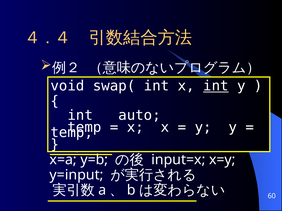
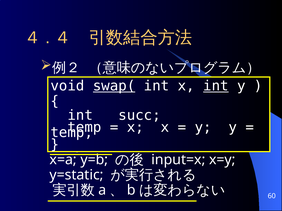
swap( underline: none -> present (114, 86)
auto: auto -> succ (140, 116)
y=input: y=input -> y=static (77, 175)
